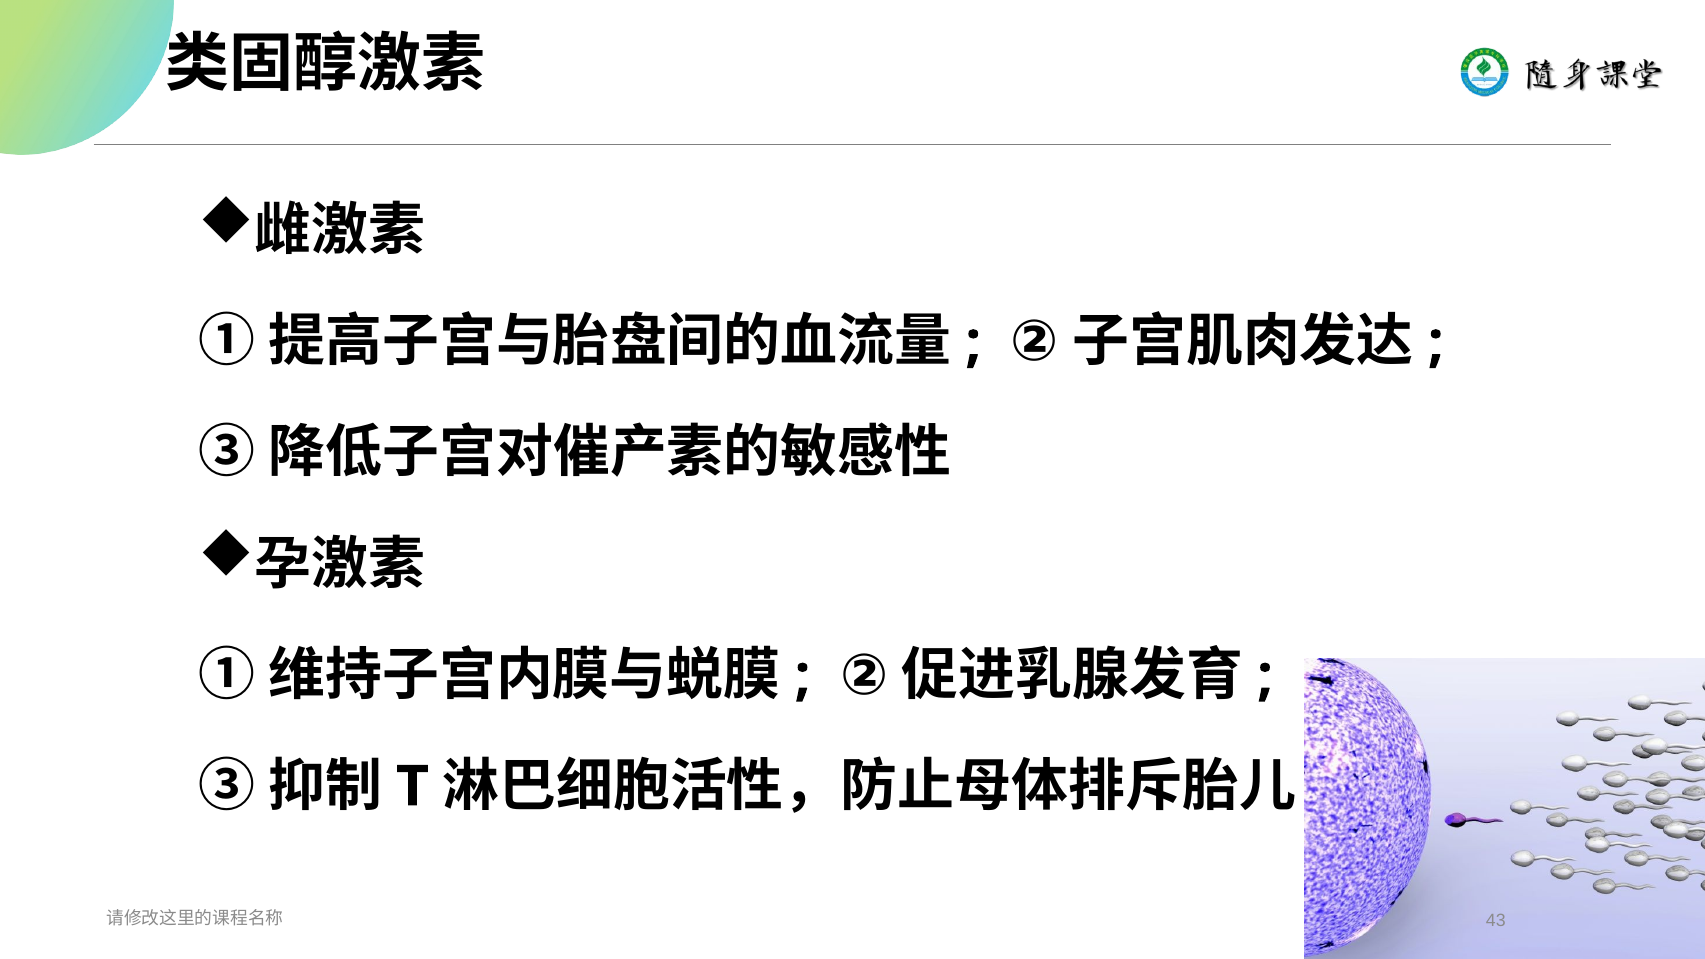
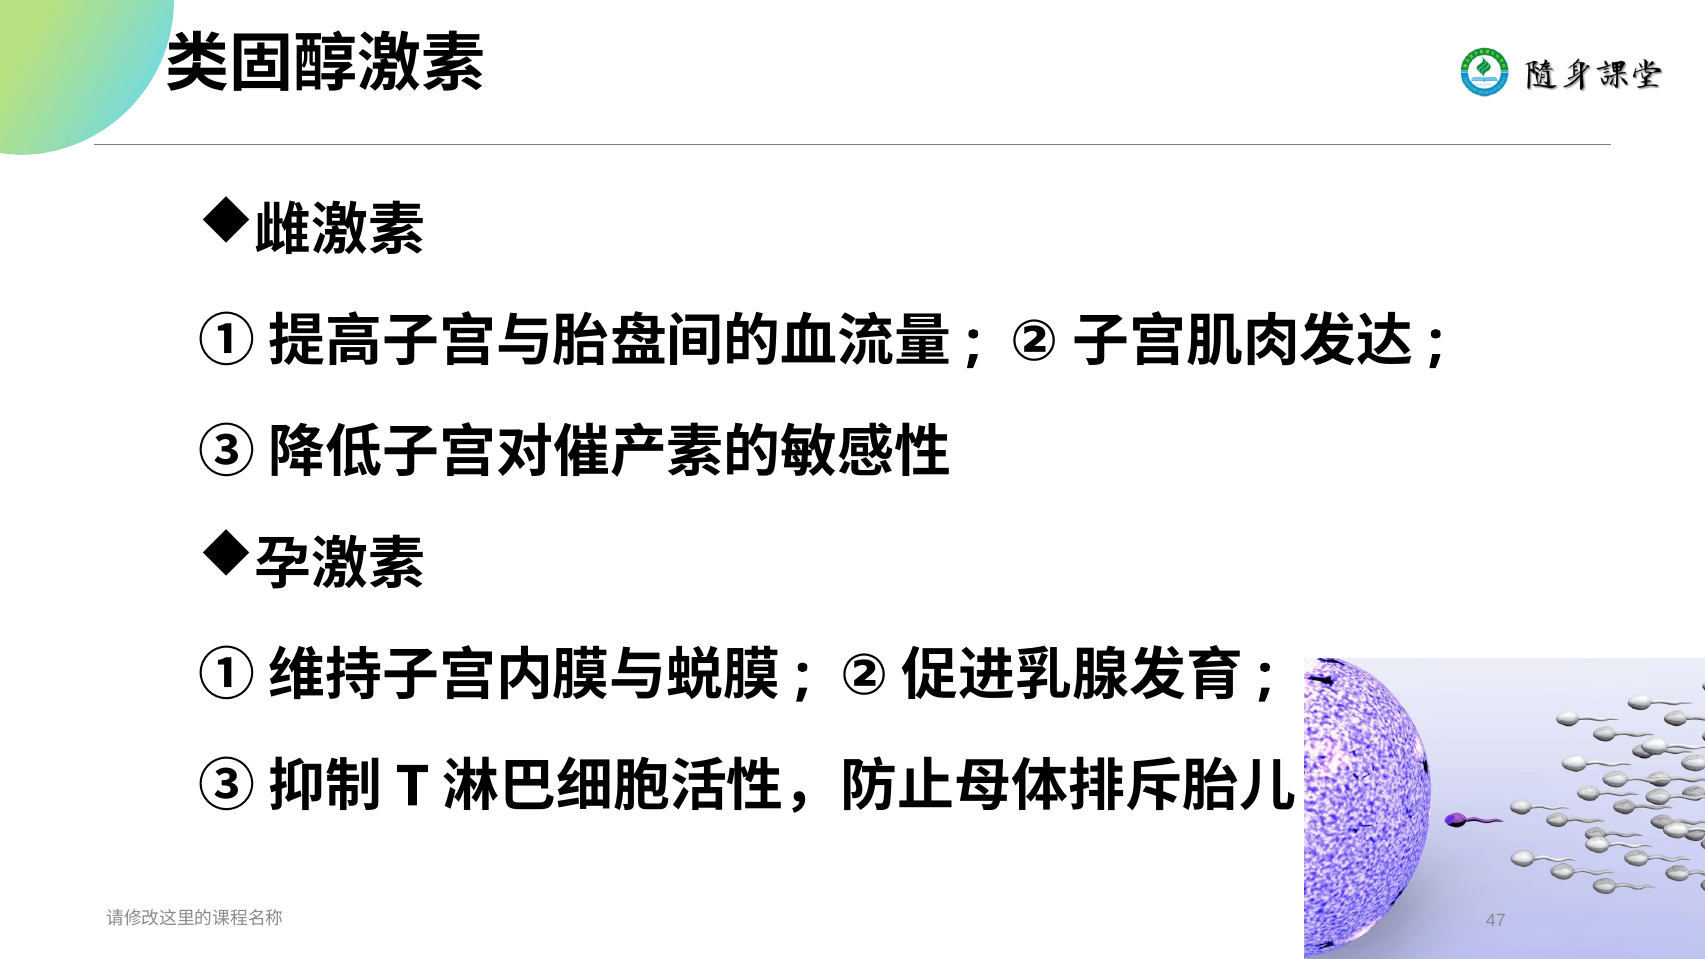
43: 43 -> 47 (1496, 921)
